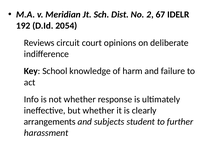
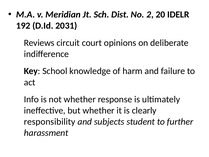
67: 67 -> 20 (160, 15)
2054: 2054 -> 2031 (66, 26)
arrangements: arrangements -> responsibility (50, 122)
